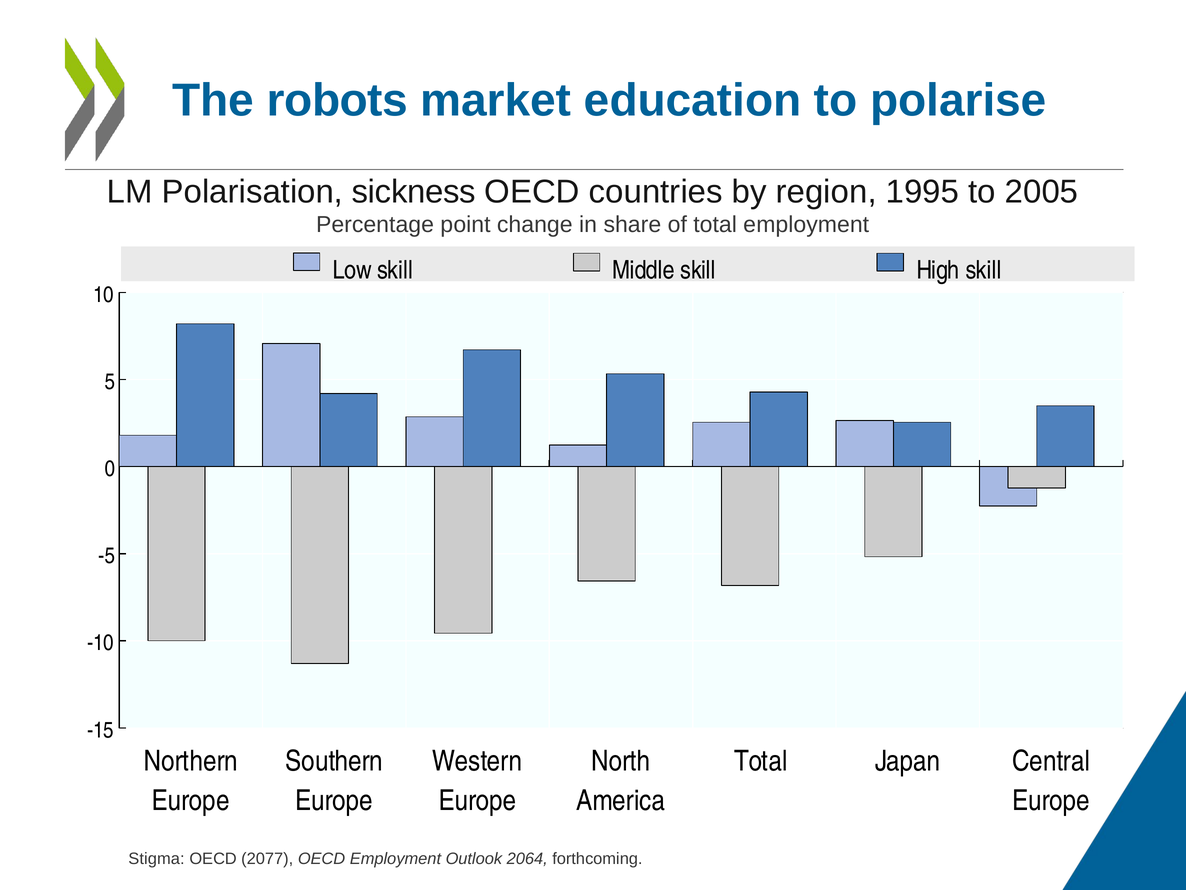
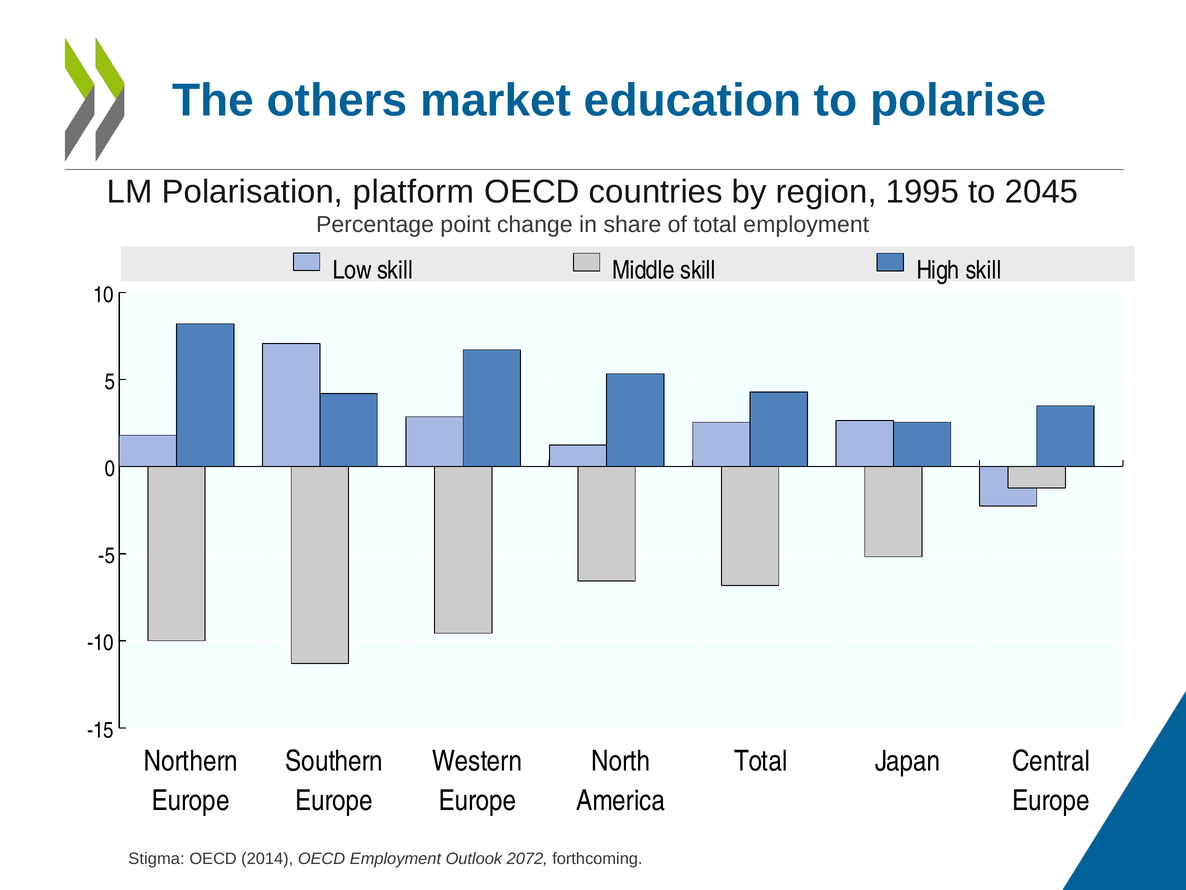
robots: robots -> others (337, 100)
sickness: sickness -> platform (414, 192)
2005: 2005 -> 2045 (1042, 192)
2077: 2077 -> 2014 (267, 859)
2064: 2064 -> 2072 (527, 859)
